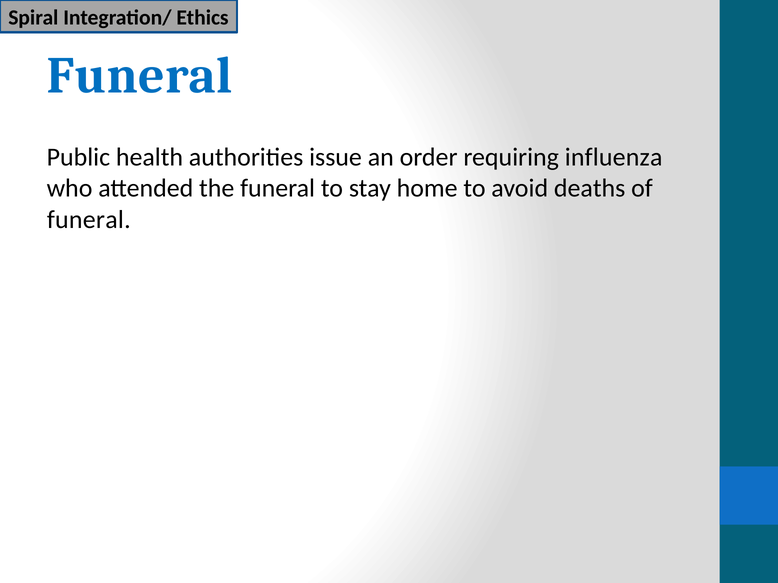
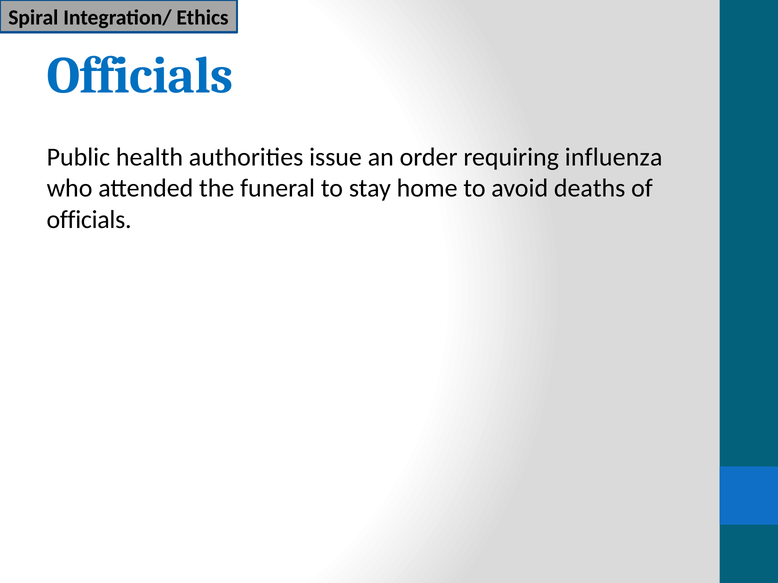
Funeral: Funeral -> Officials (140, 76)
funeral: funeral -> officials (89, 220)
